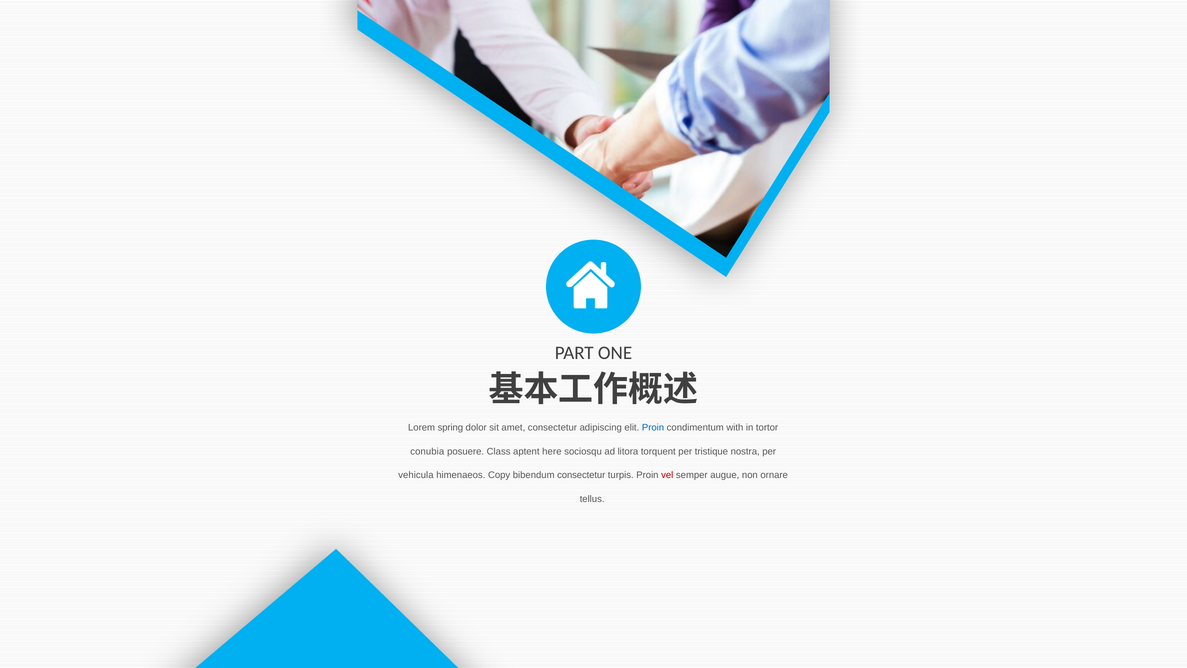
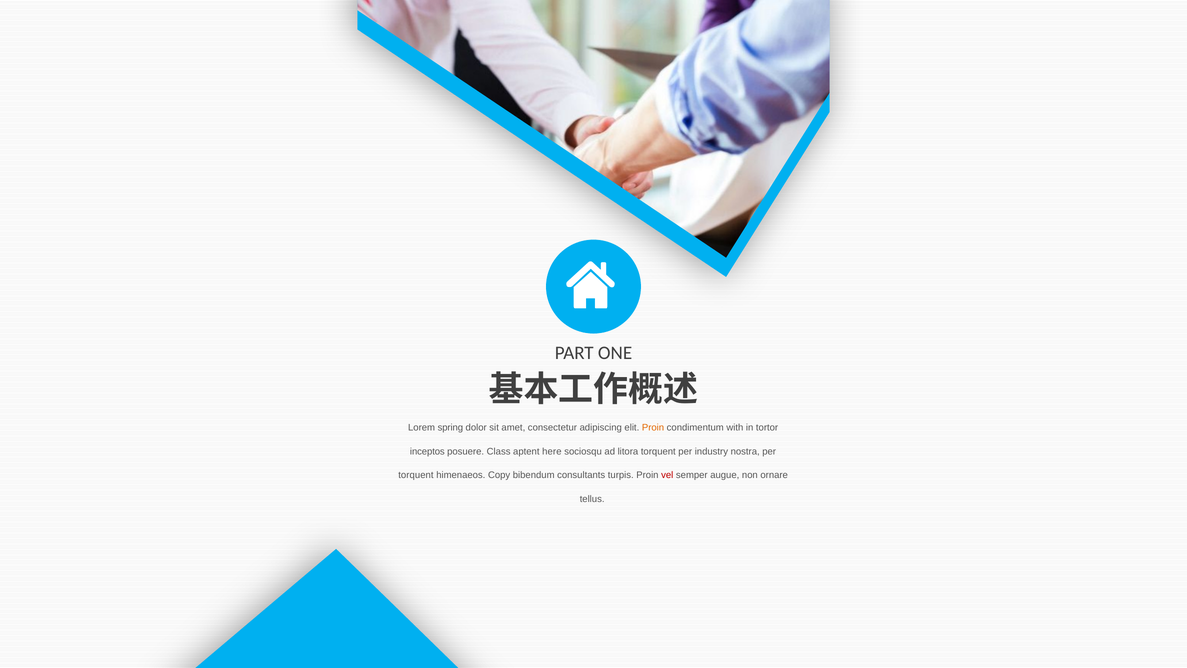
Proin colour: blue -> orange (653, 427)
conubia: conubia -> inceptos (427, 451)
tristique: tristique -> industry (711, 451)
vehicula: vehicula -> torquent (416, 475)
bibendum consectetur: consectetur -> consultants (581, 475)
